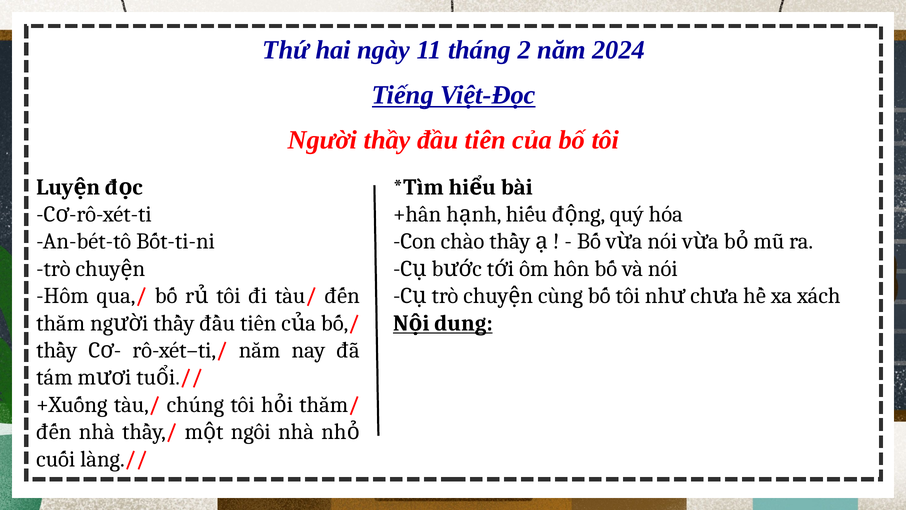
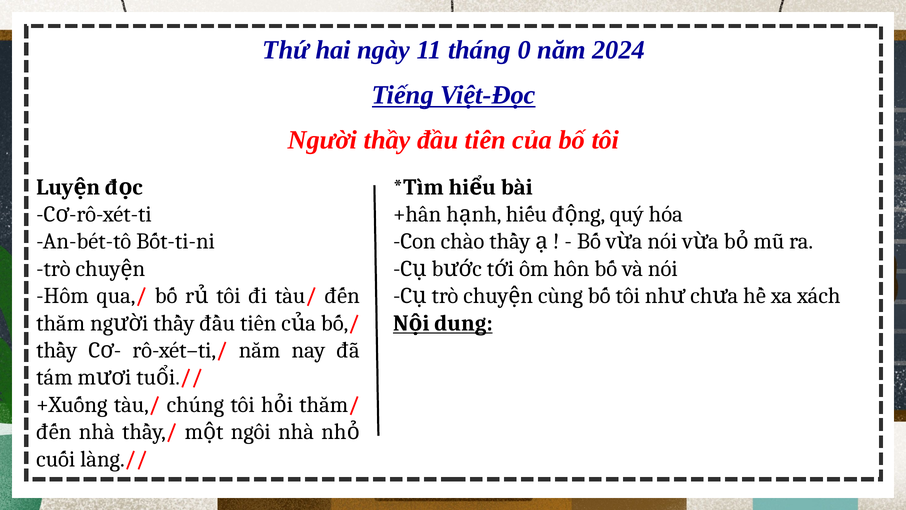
2: 2 -> 0 (524, 50)
